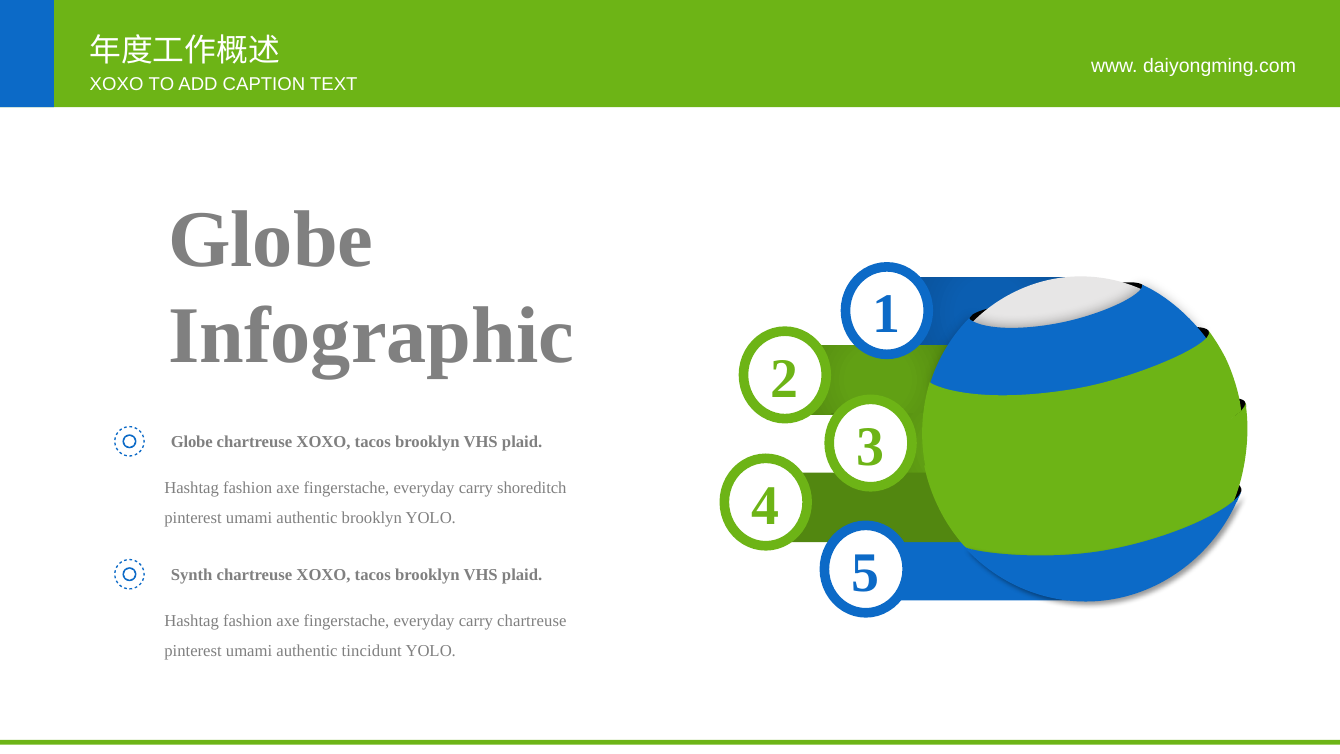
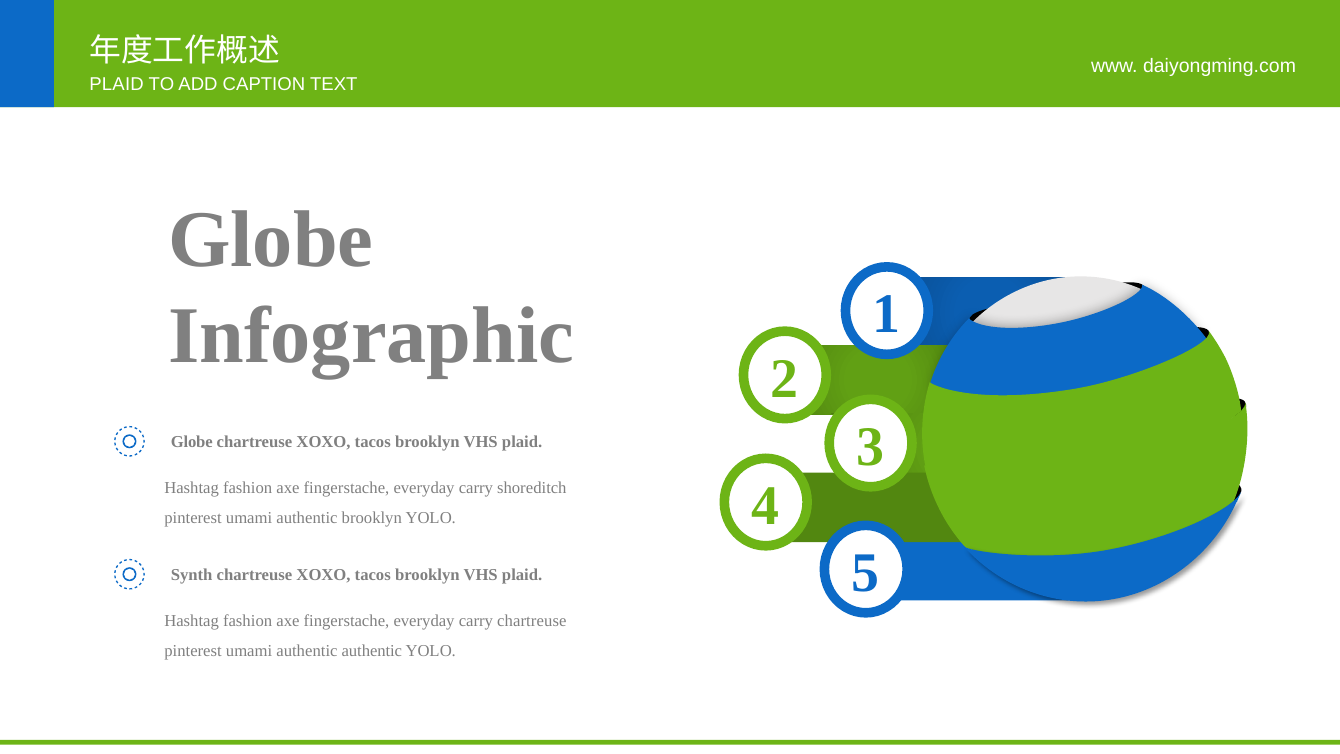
XOXO: XOXO -> PLAID (117, 85)
authentic tincidunt: tincidunt -> authentic (372, 651)
